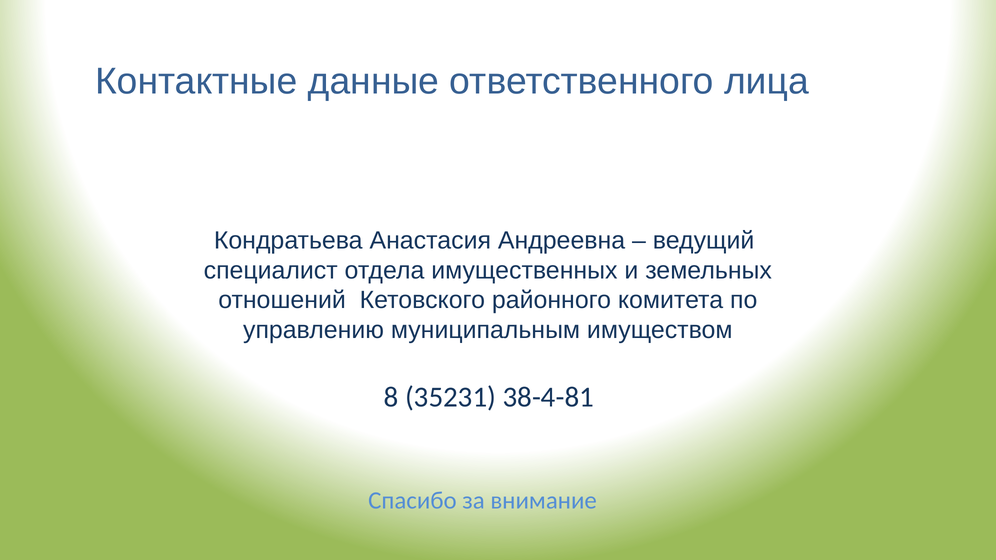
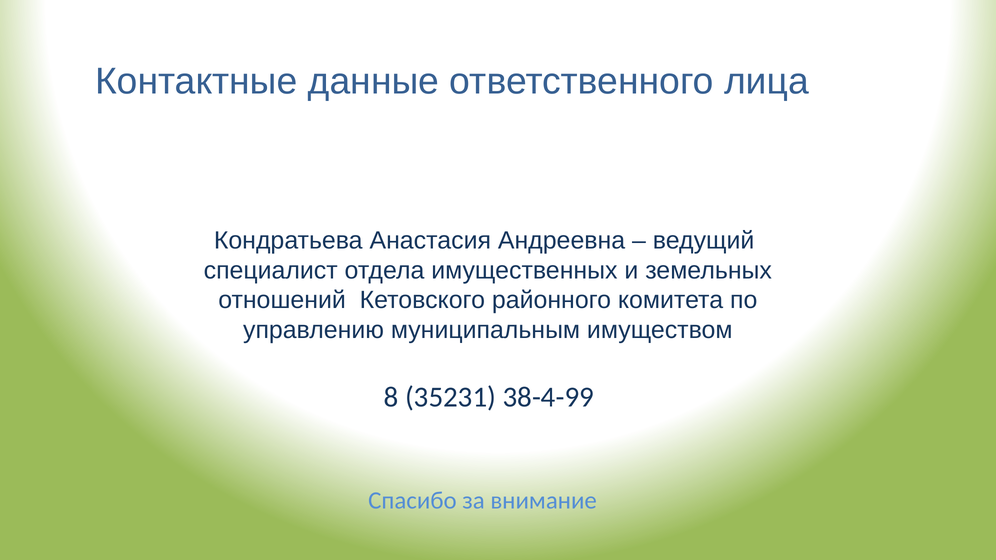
38-4-81: 38-4-81 -> 38-4-99 (548, 398)
